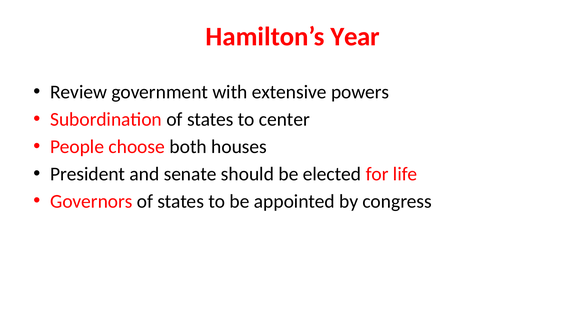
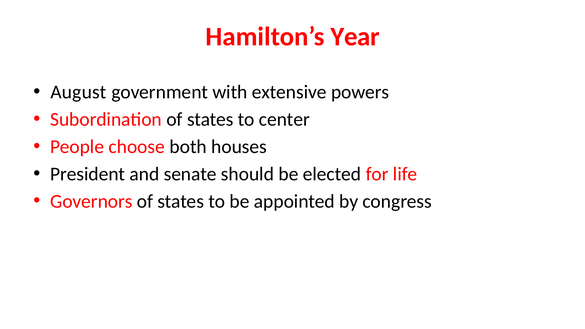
Review: Review -> August (78, 92)
